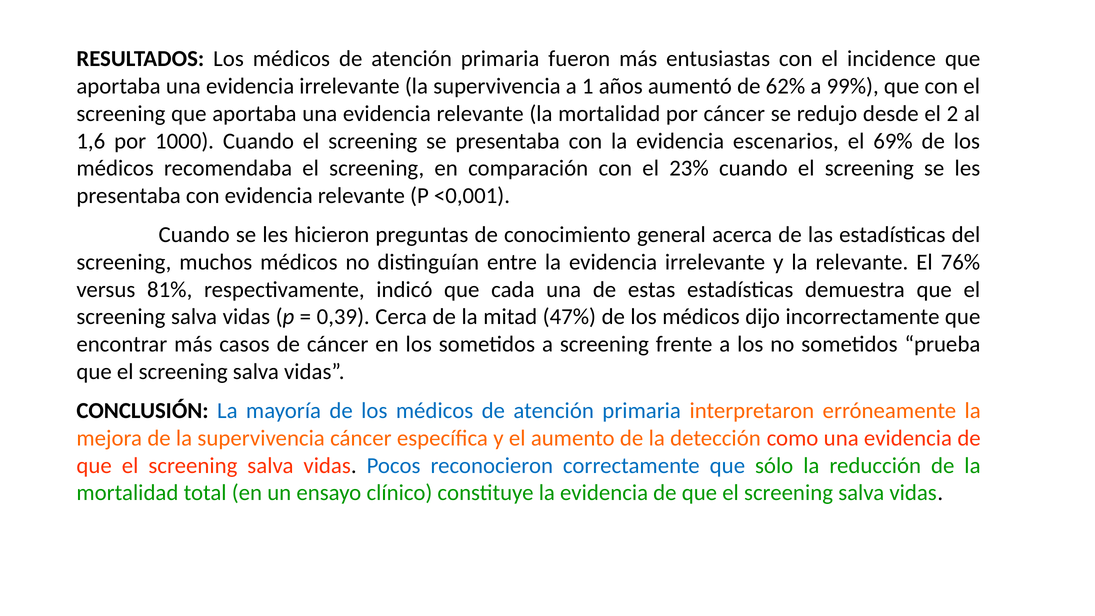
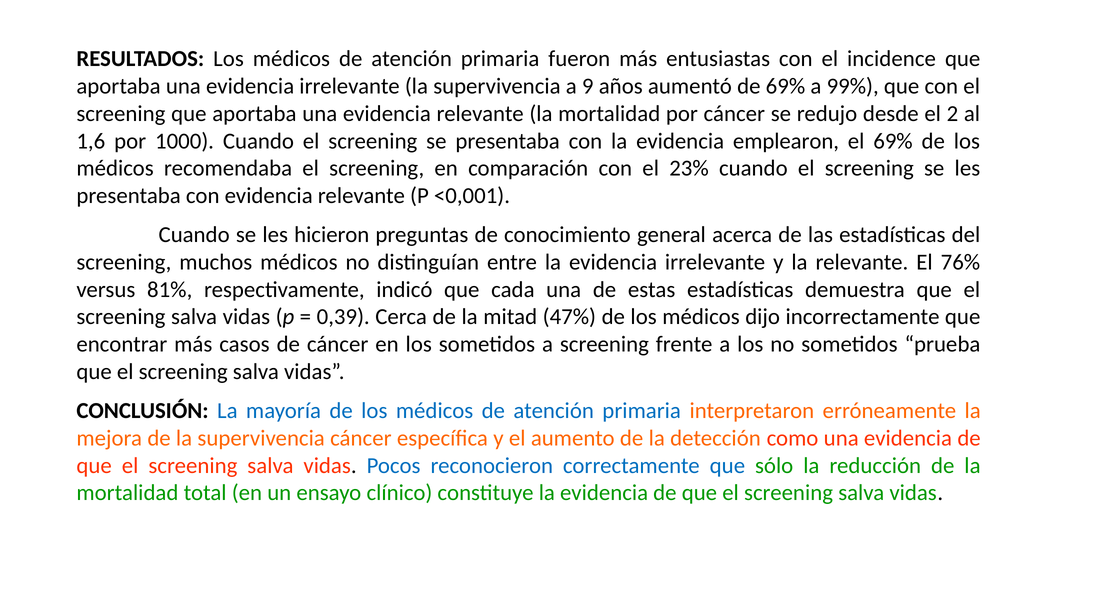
1: 1 -> 9 (588, 86)
de 62%: 62% -> 69% (785, 86)
escenarios: escenarios -> emplearon (786, 141)
